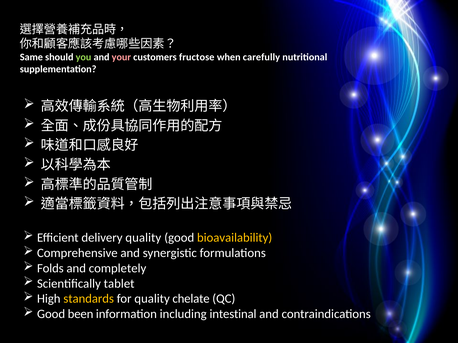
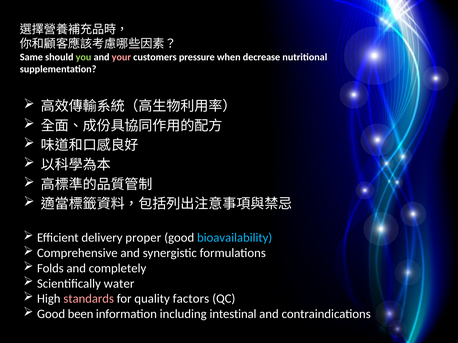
fructose: fructose -> pressure (197, 57)
carefully: carefully -> decrease (261, 57)
delivery quality: quality -> proper (143, 238)
bioavailability colour: yellow -> light blue (235, 238)
tablet: tablet -> water (119, 284)
standards colour: yellow -> pink (89, 299)
chelate: chelate -> factors (191, 299)
